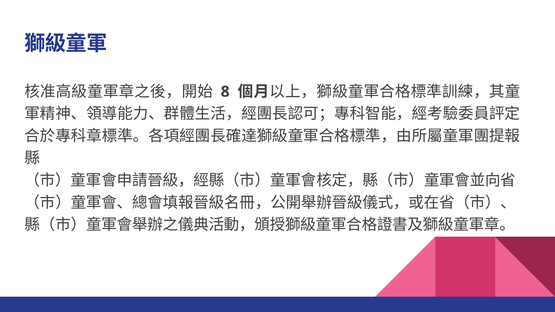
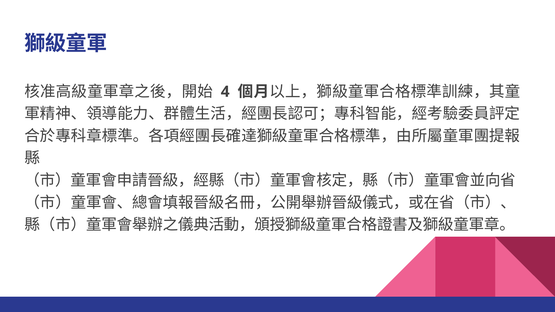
8: 8 -> 4 (225, 92)
